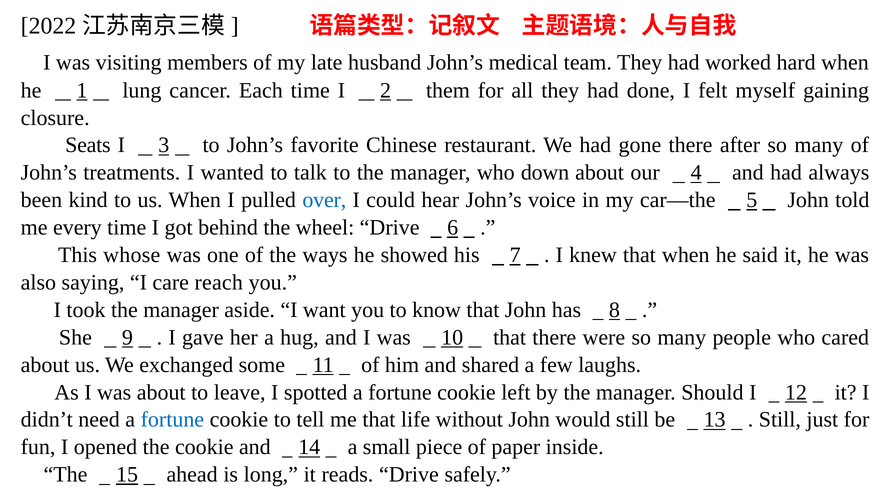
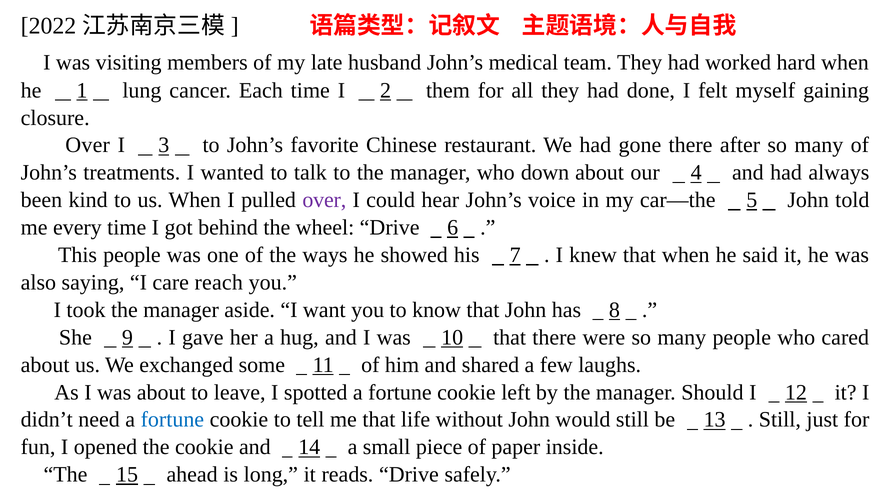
Seats: Seats -> Over (88, 145)
over colour: blue -> purple (324, 200)
This whose: whose -> people (132, 255)
